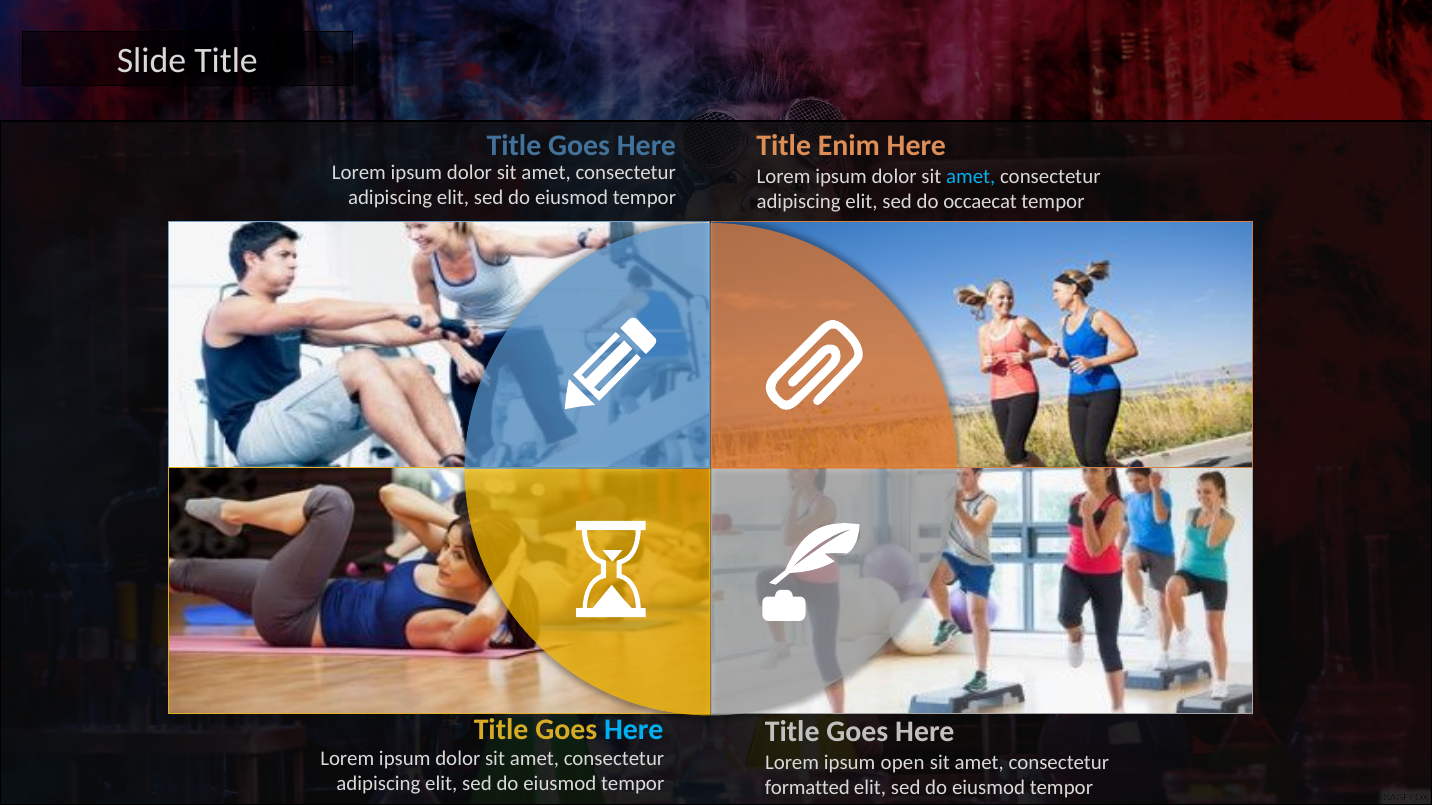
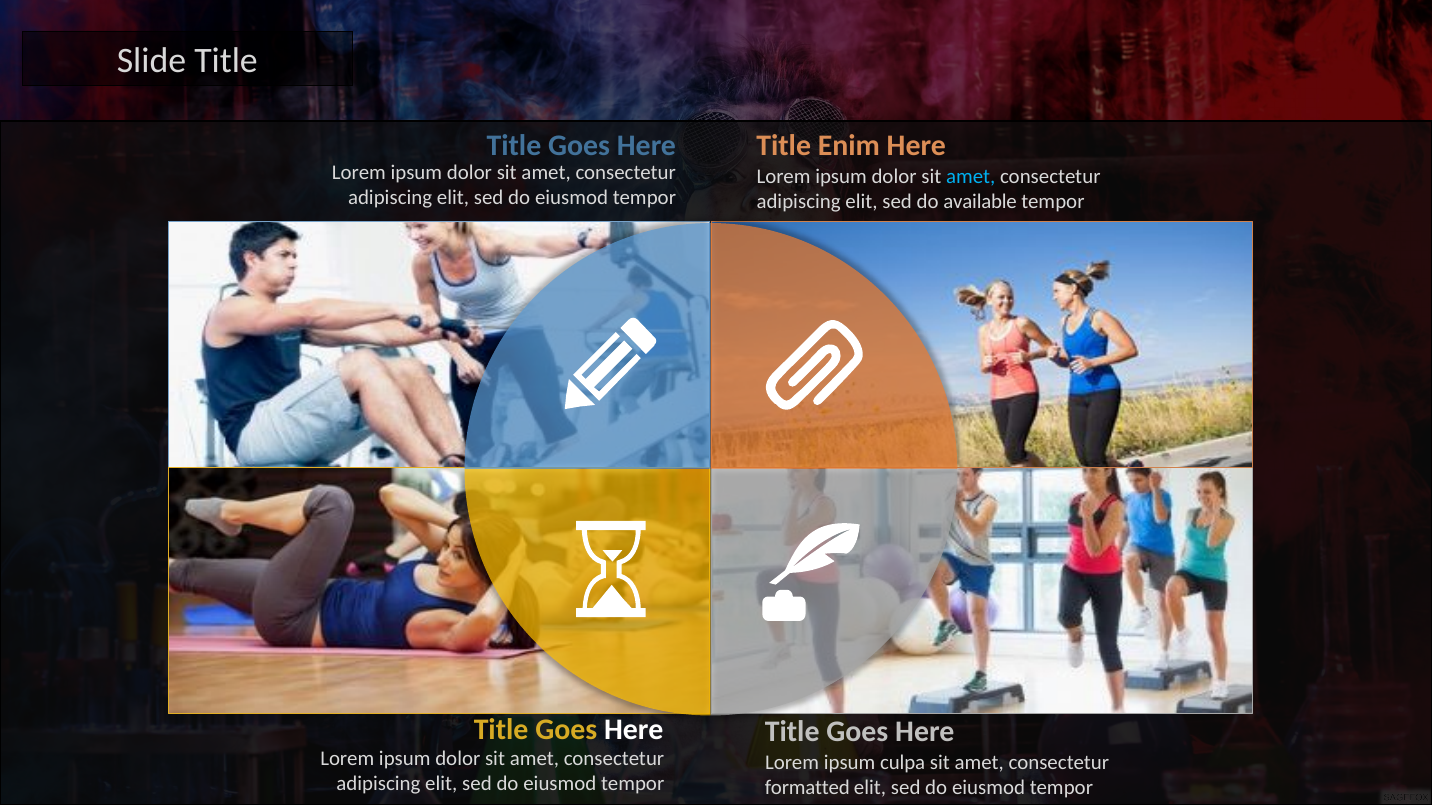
occaecat: occaecat -> available (980, 201)
Here colour: light blue -> white (634, 731)
open: open -> culpa (903, 763)
